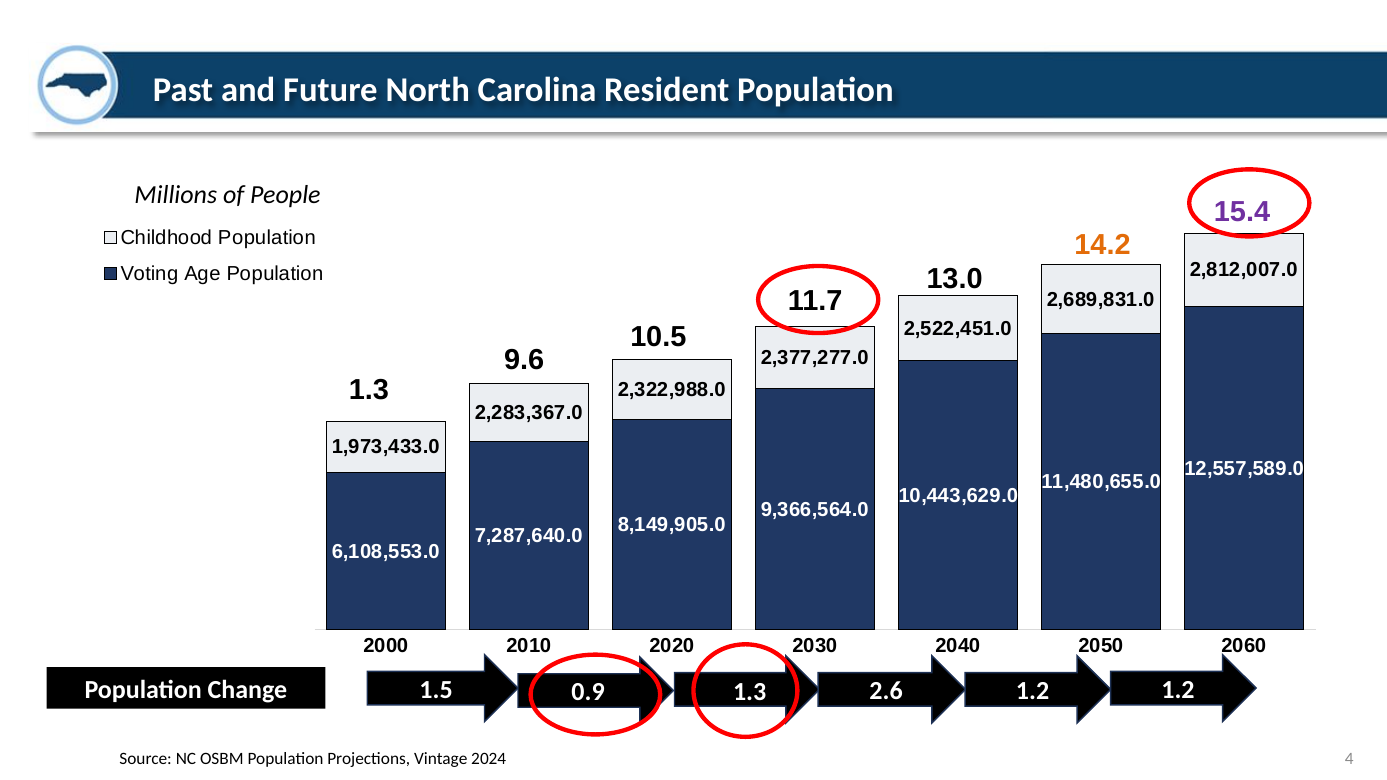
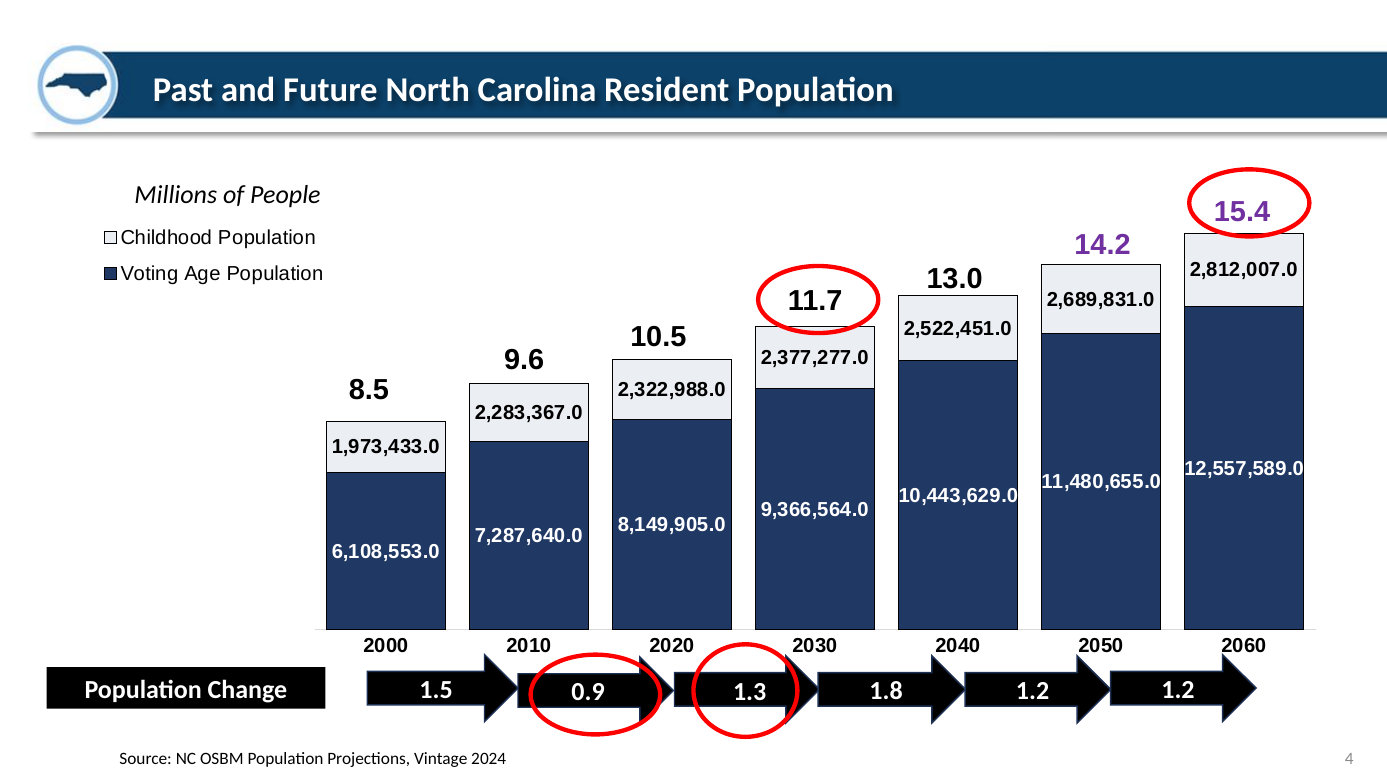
14.2 colour: orange -> purple (1103, 245)
1.3: 1.3 -> 8.5 (369, 390)
2.6: 2.6 -> 1.8 (886, 691)
